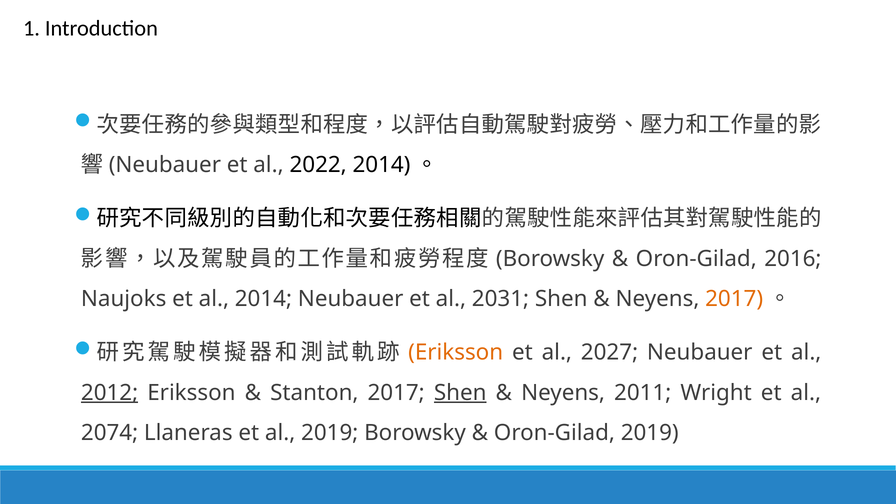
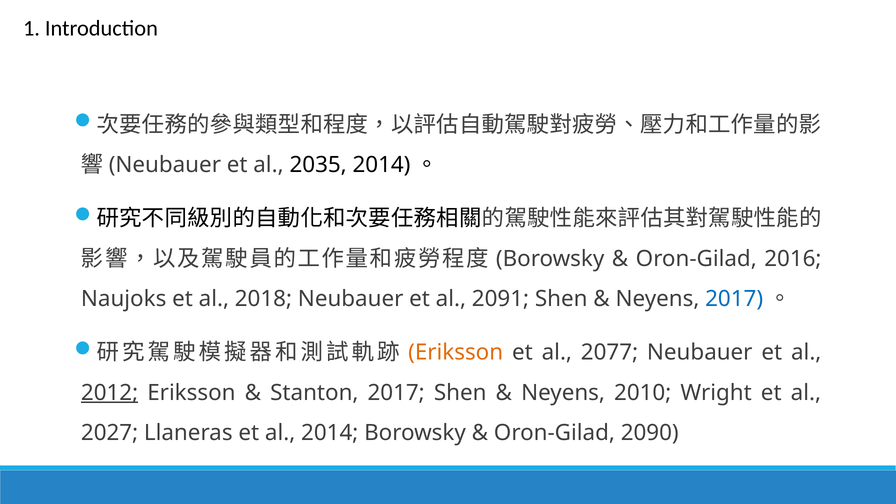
2022: 2022 -> 2035 (318, 165)
al 2014: 2014 -> 2018 (263, 299)
2031: 2031 -> 2091 (501, 299)
2017 colour: orange -> blue (734, 299)
2027: 2027 -> 2077 (610, 352)
Shen underline: present -> none (460, 393)
2011: 2011 -> 2010 (643, 393)
2074: 2074 -> 2027 (110, 433)
al 2019: 2019 -> 2014 (330, 433)
Oron-Gilad 2019: 2019 -> 2090 (650, 433)
